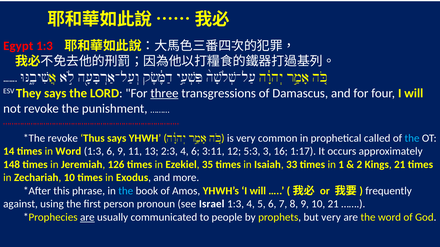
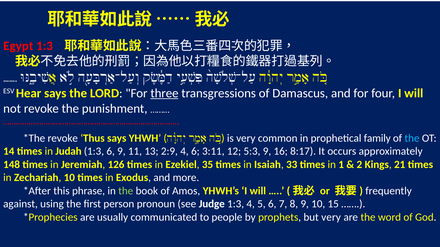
They: They -> Hear (29, 93)
called: called -> family (377, 138)
in Word: Word -> Judah (68, 152)
2:3: 2:3 -> 2:9 (169, 152)
5:3 3: 3 -> 9 (267, 152)
1:17: 1:17 -> 8:17 (303, 152)
the colour: light blue -> light green (126, 191)
Israel: Israel -> Judge (212, 204)
10 21: 21 -> 15 (333, 204)
are underline: present -> none (87, 218)
